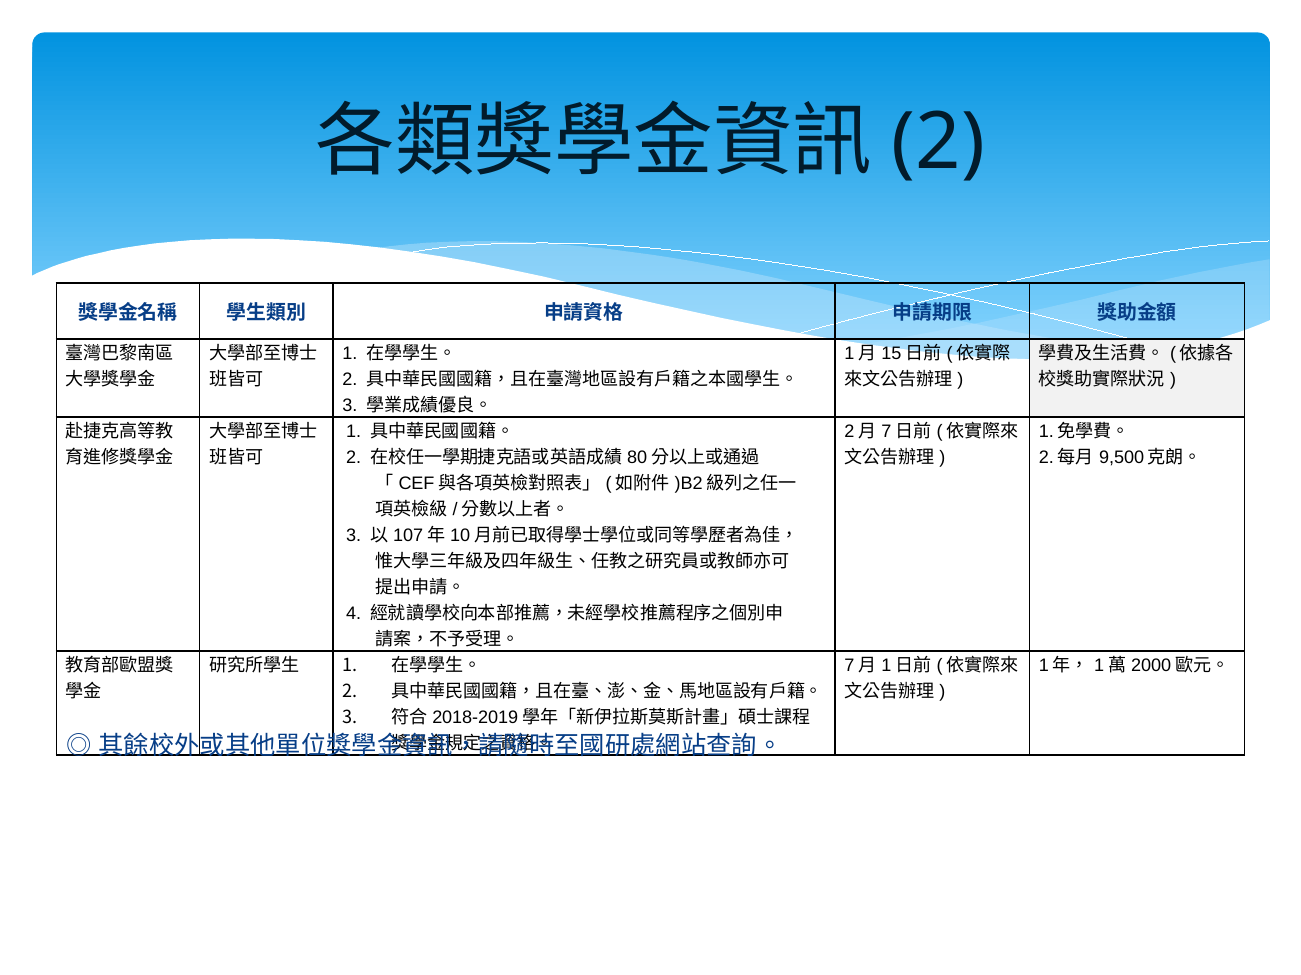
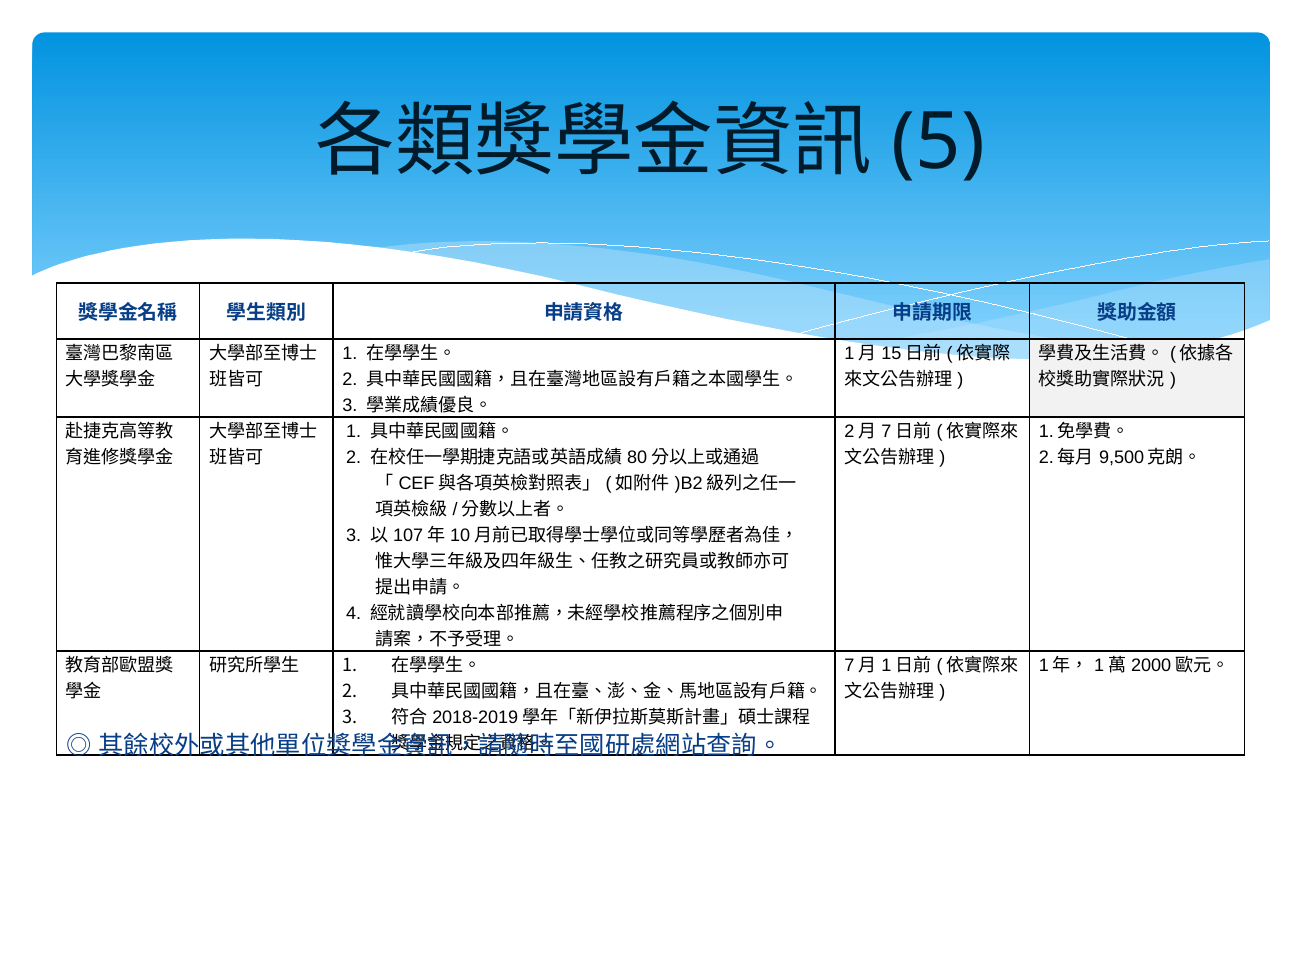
2: 2 -> 5 (938, 143)
